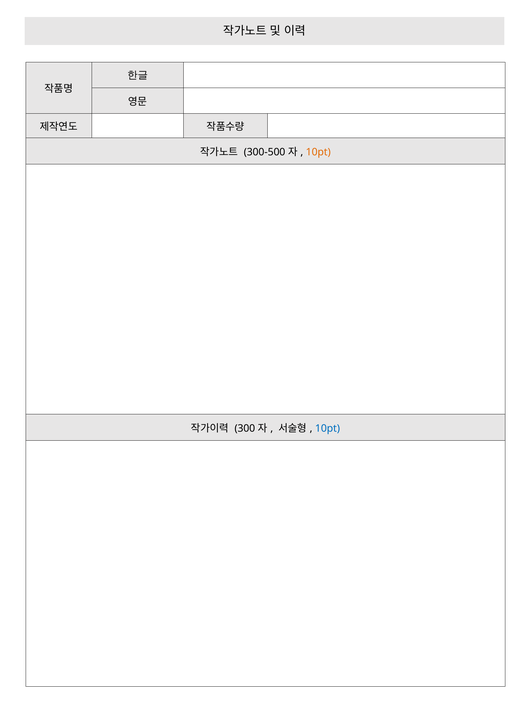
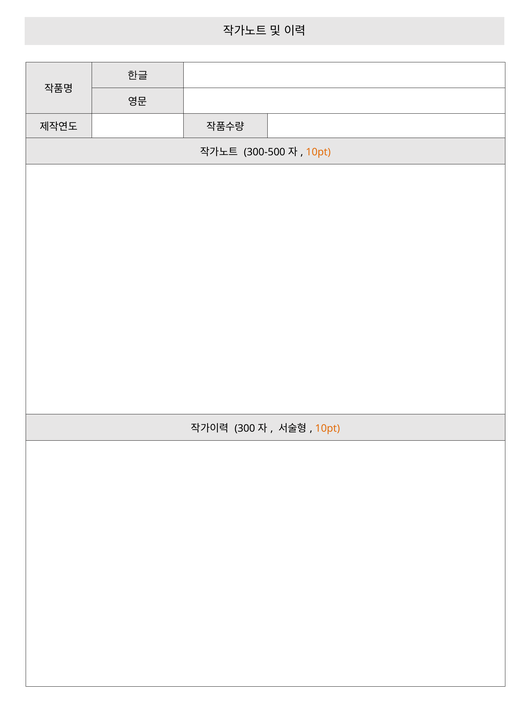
10pt colour: blue -> orange (328, 428)
